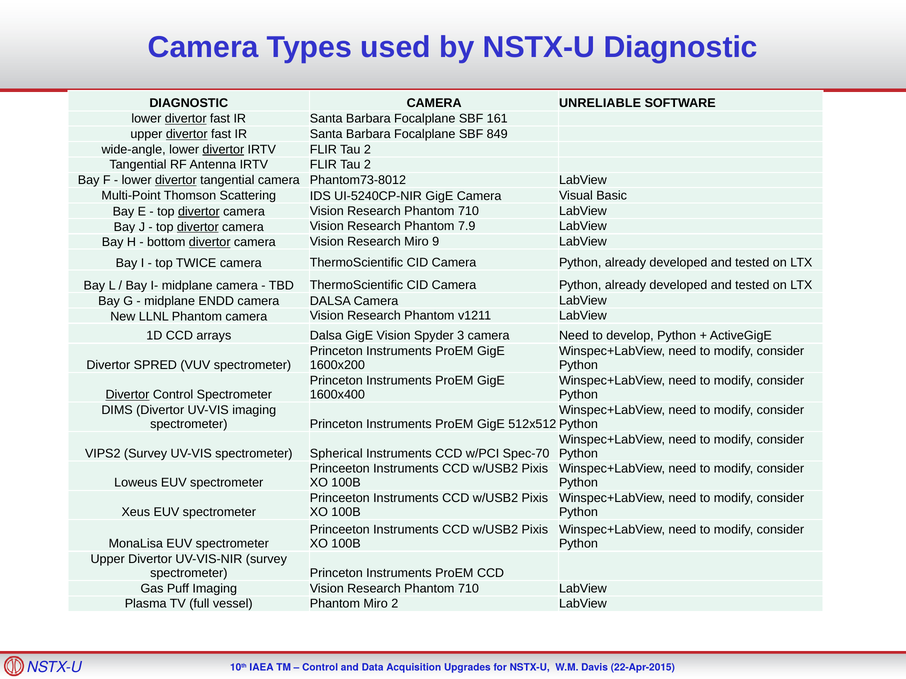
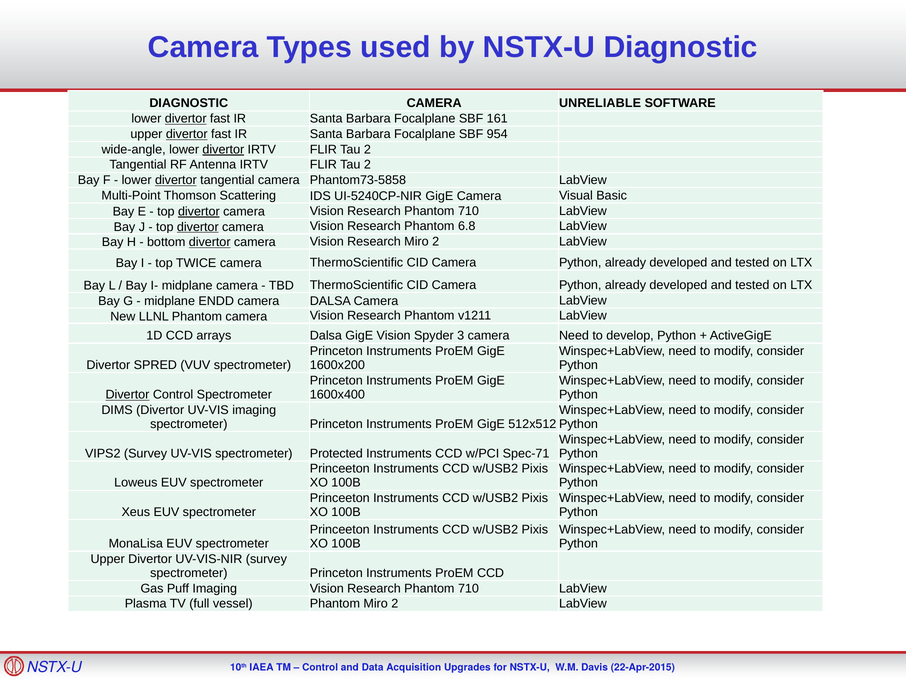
849: 849 -> 954 (497, 134)
Phantom73-8012: Phantom73-8012 -> Phantom73-5858 (358, 180)
7.9: 7.9 -> 6.8 (467, 226)
Research Miro 9: 9 -> 2 (436, 242)
Spherical: Spherical -> Protected (336, 454)
Spec-70: Spec-70 -> Spec-71 (526, 454)
